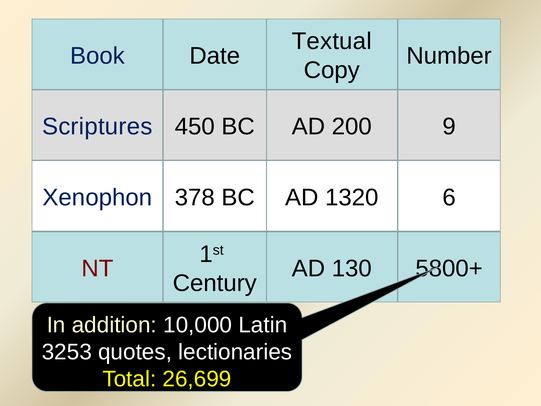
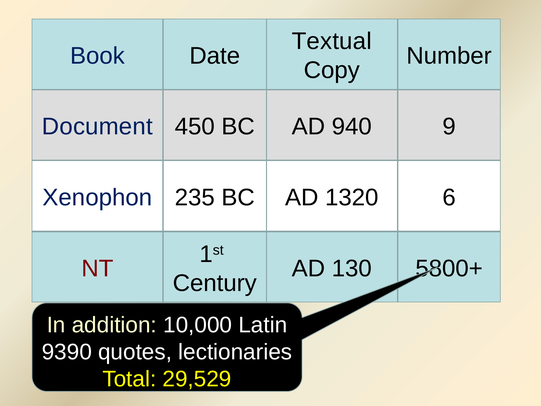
Scriptures: Scriptures -> Document (97, 127)
200: 200 -> 940 (352, 127)
378: 378 -> 235 (195, 197)
3253: 3253 -> 9390 (67, 352)
26,699: 26,699 -> 29,529 (197, 379)
